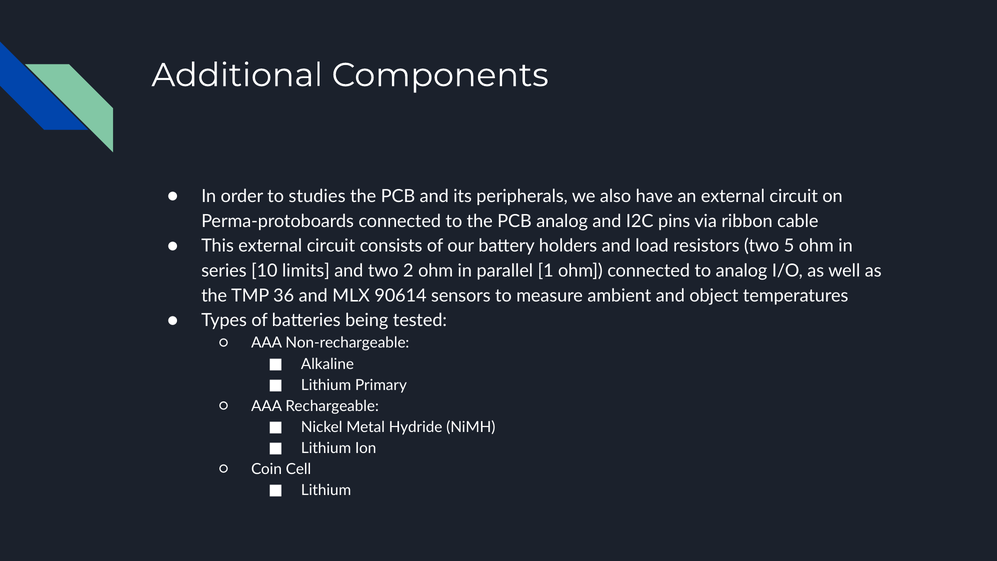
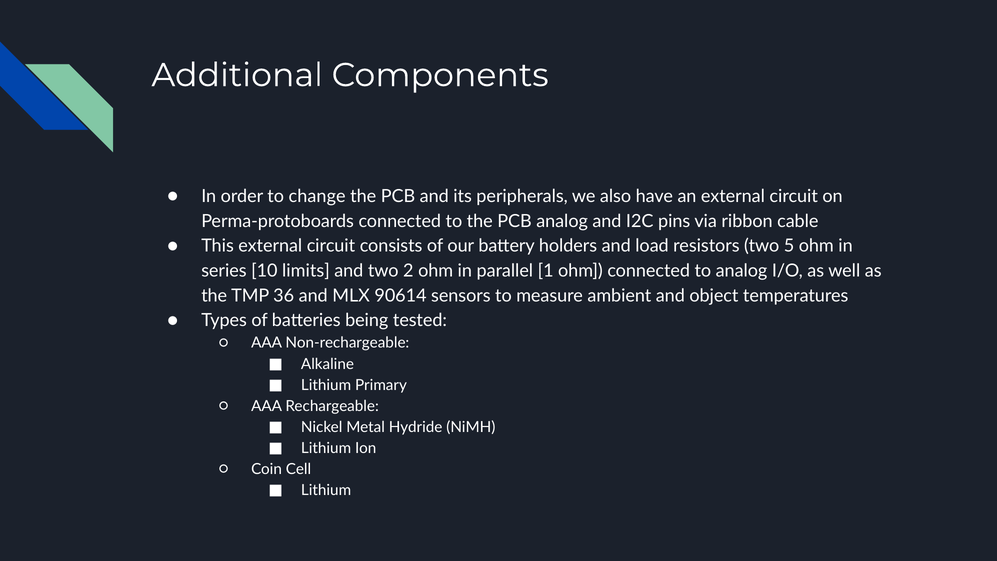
studies: studies -> change (317, 196)
